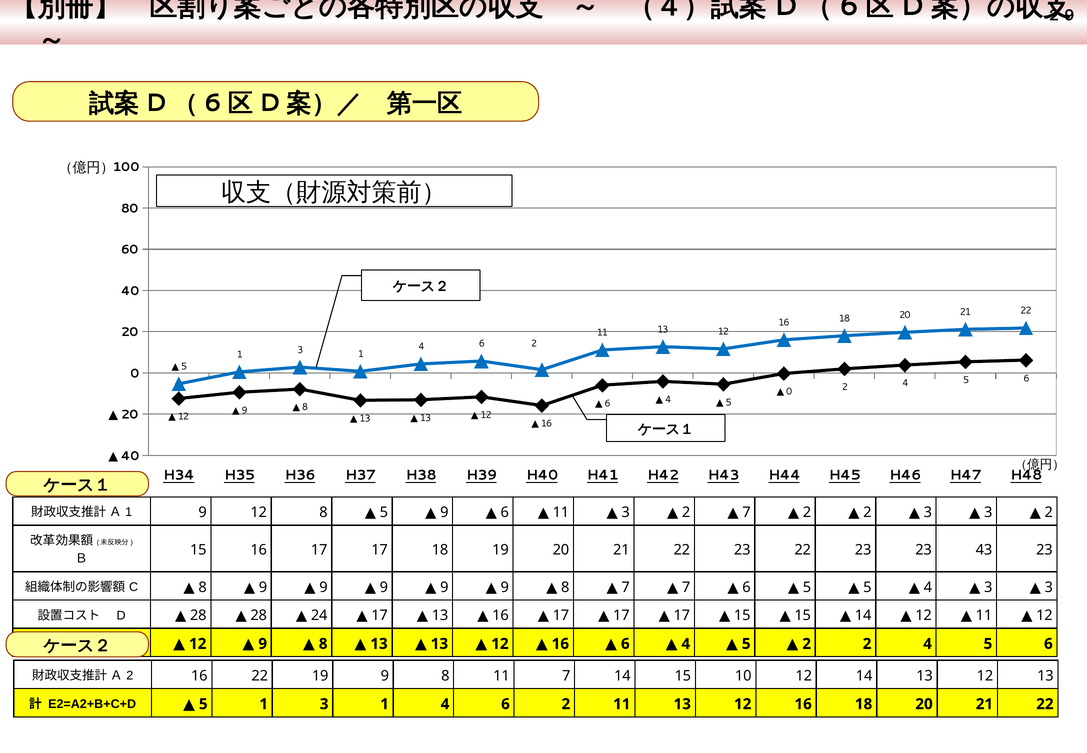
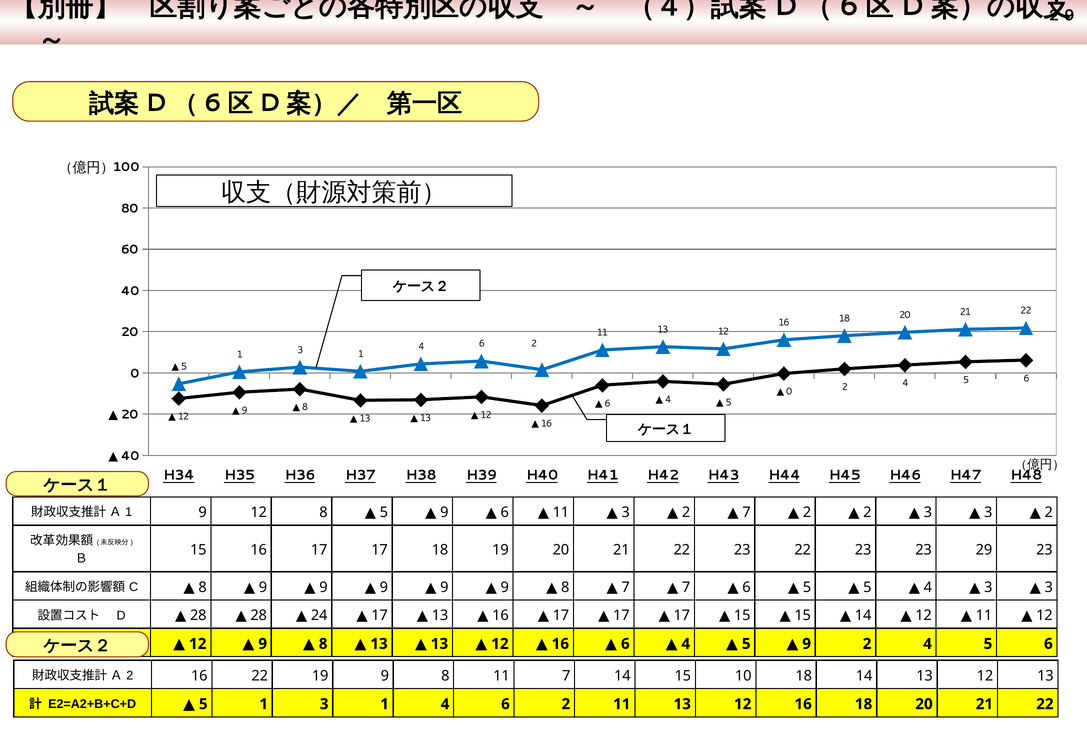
43: 43 -> 29 (984, 549)
2: 2 -> 9 (807, 643)
10 12: 12 -> 18 (804, 675)
